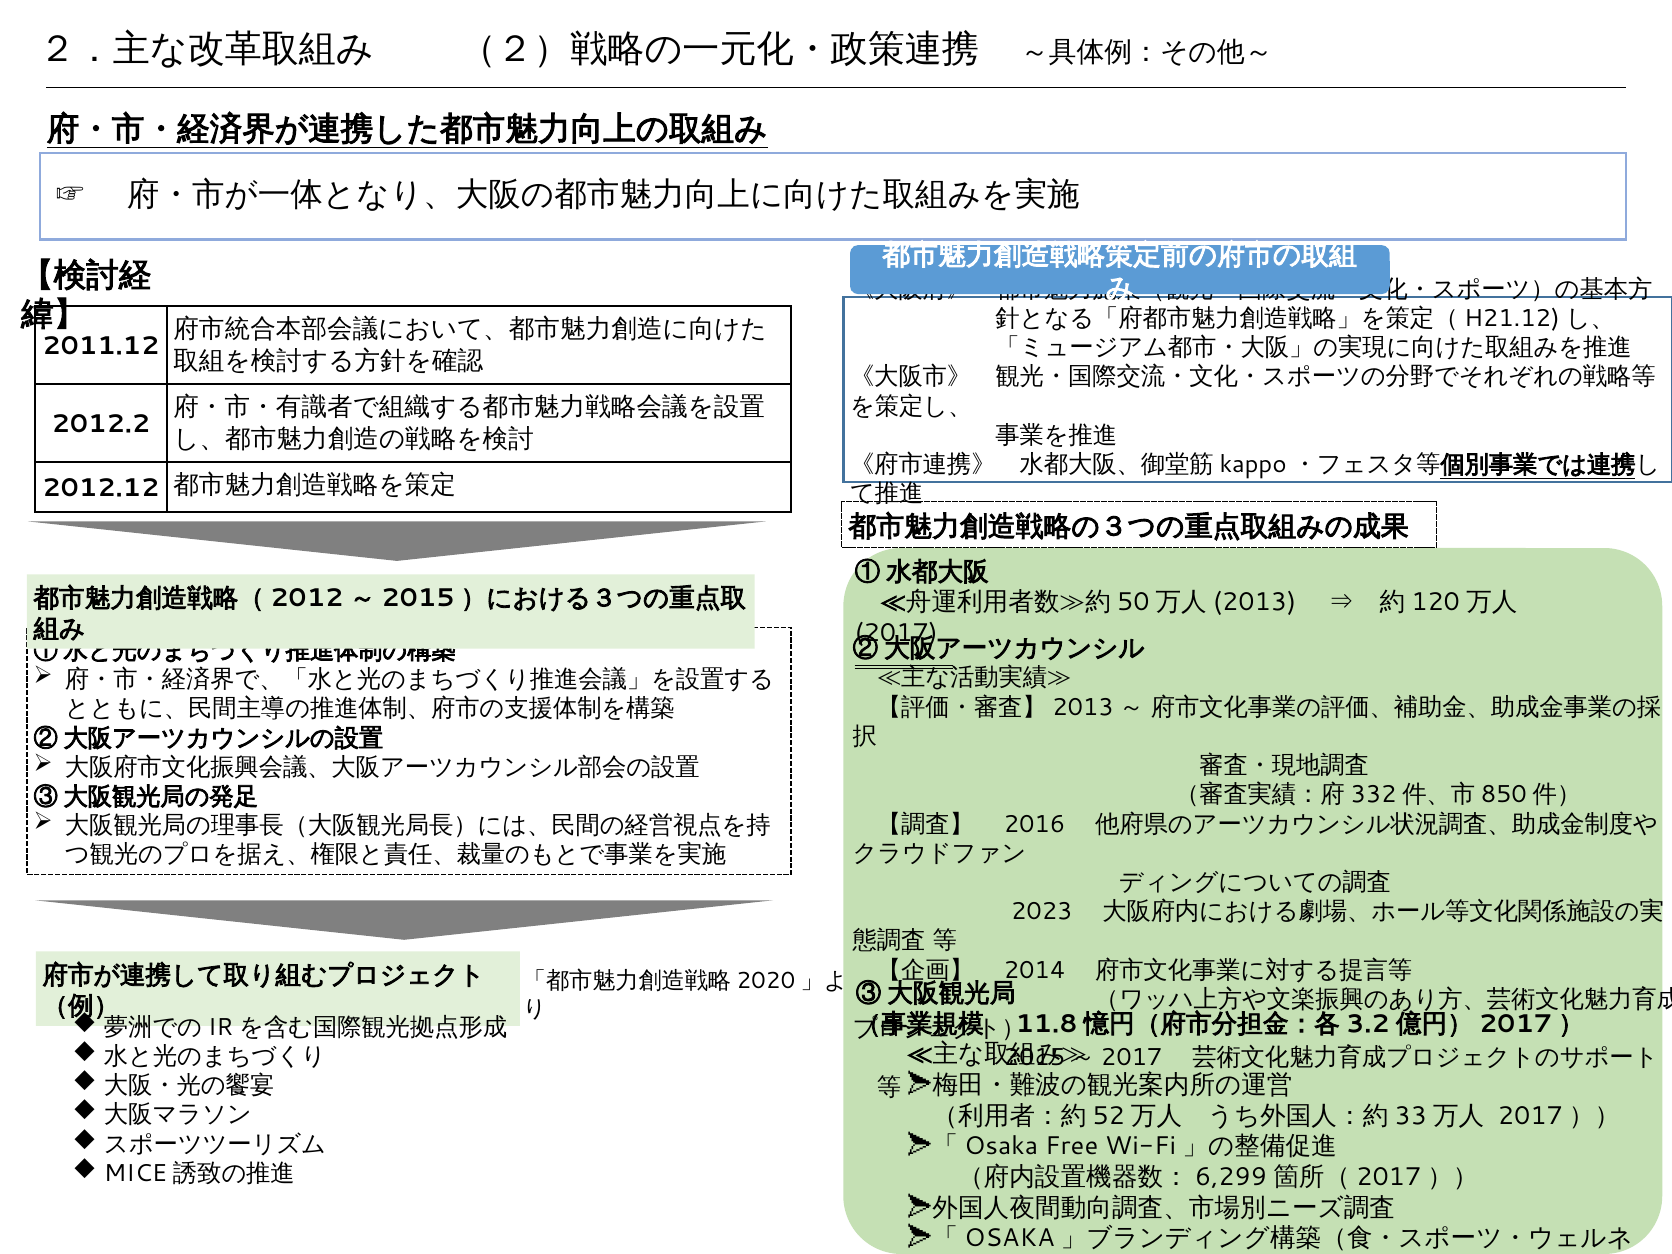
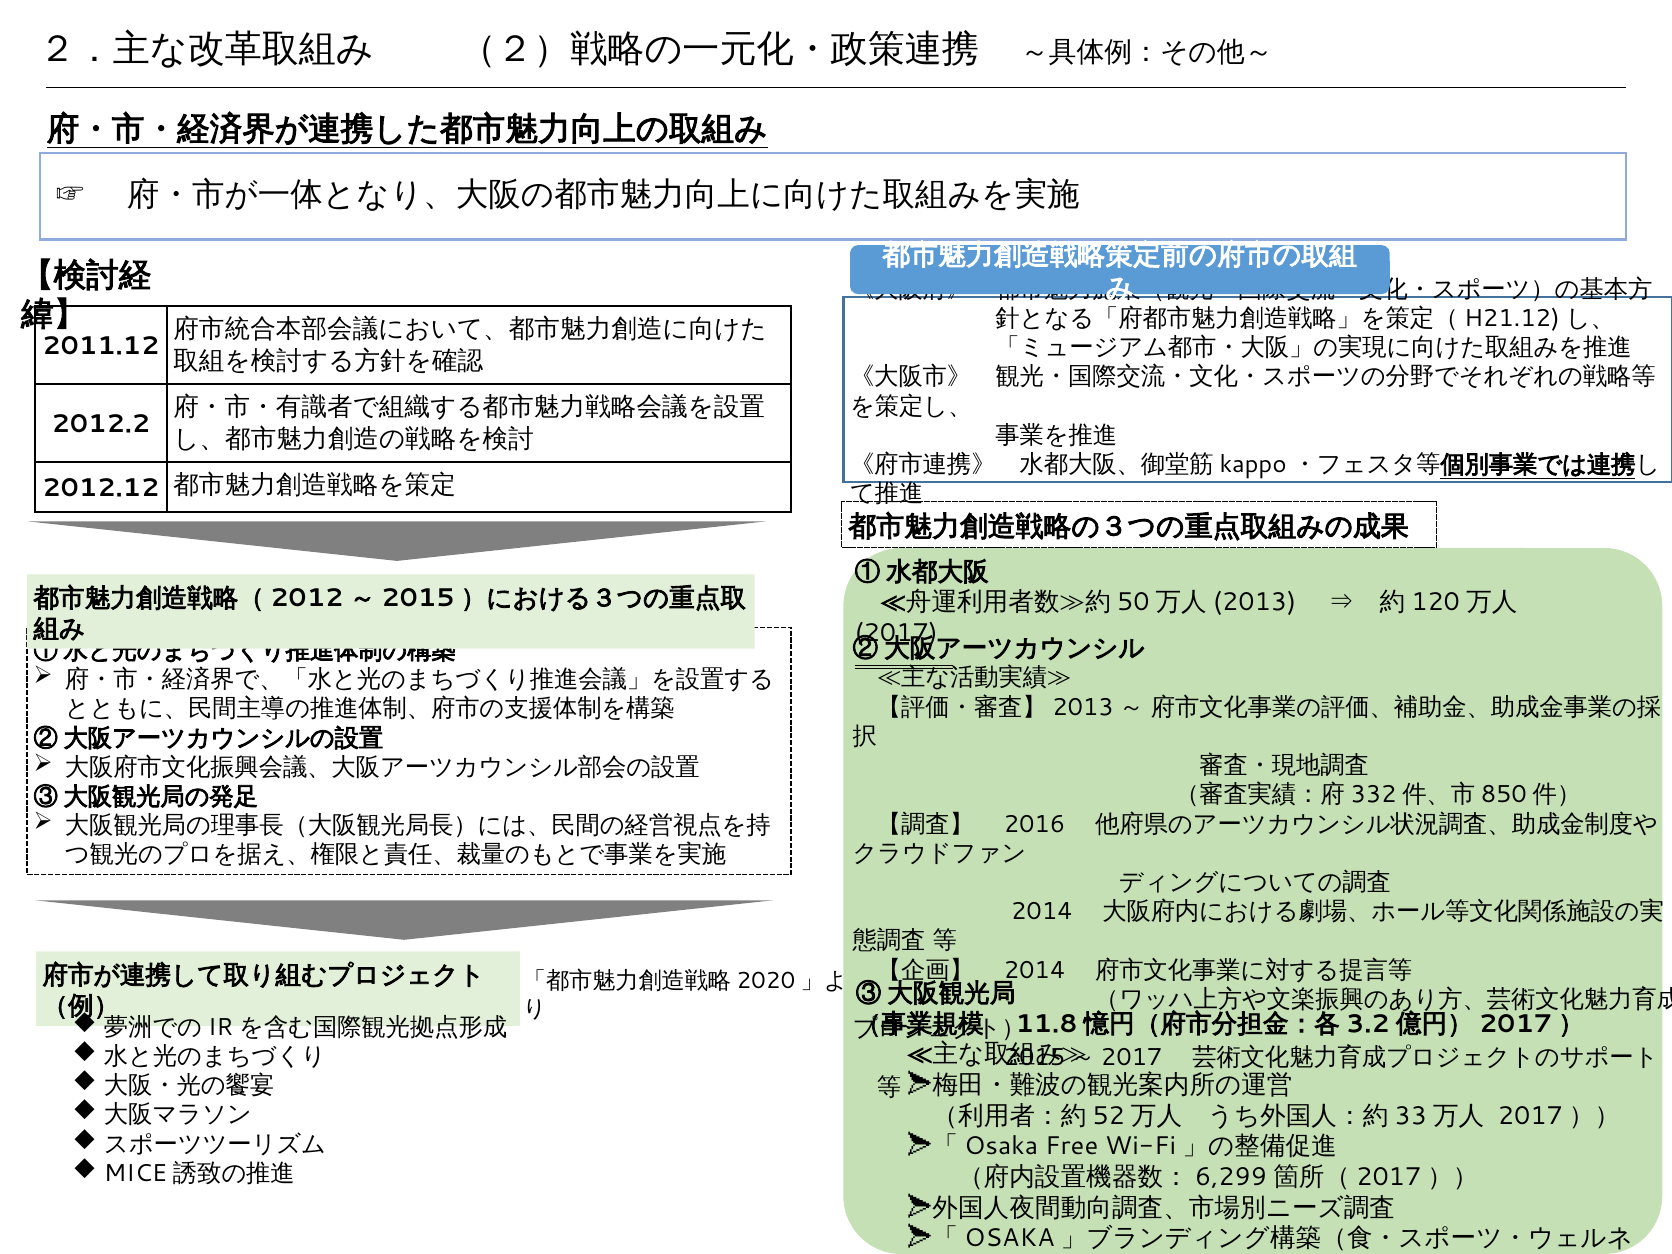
2023: 2023 -> 2014 (1042, 912)
